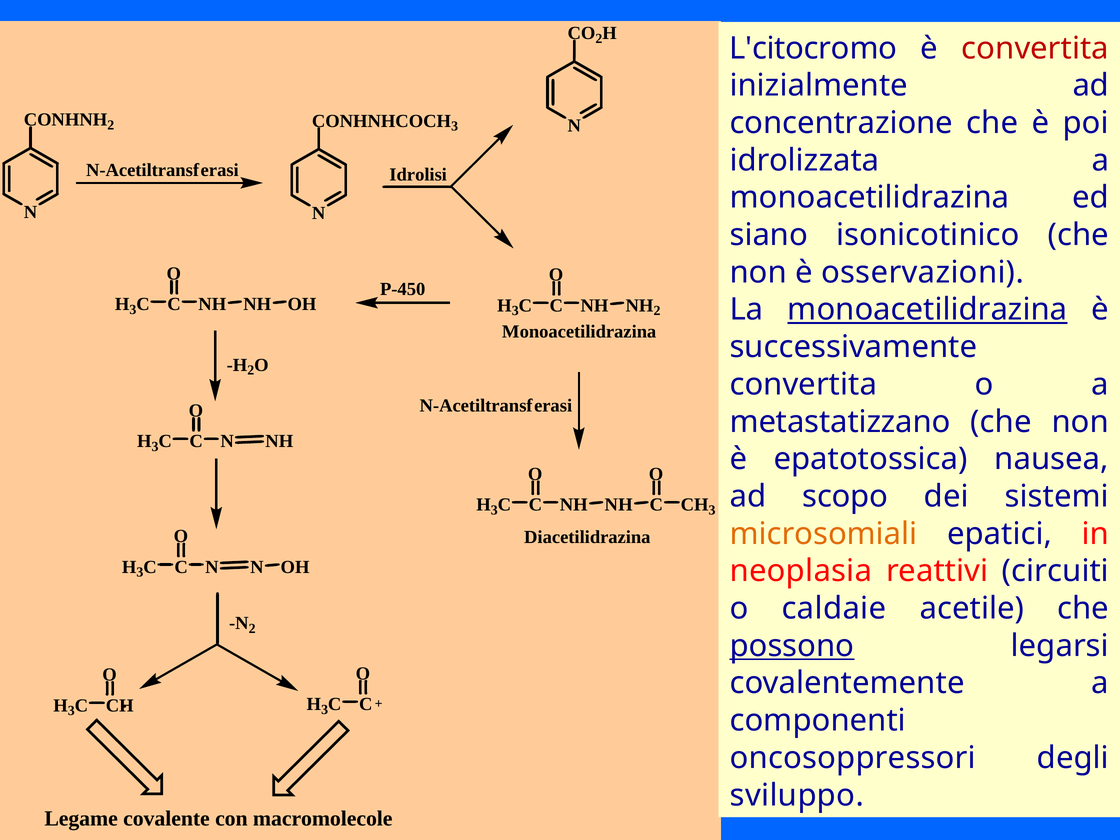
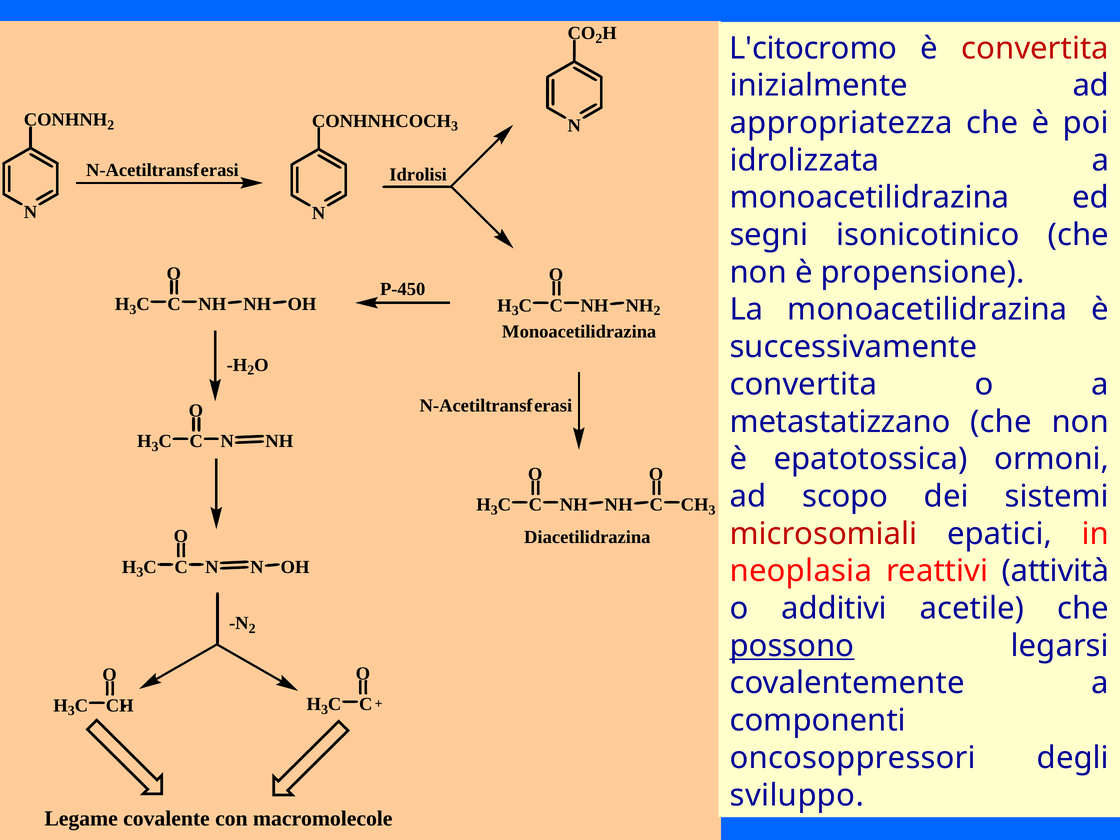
concentrazione: concentrazione -> appropriatezza (841, 123)
siano: siano -> segni (769, 235)
osservazioni: osservazioni -> propensione (923, 272)
monoacetilidrazina underline: present -> none (927, 310)
nausea: nausea -> ormoni (1052, 459)
microsomiali colour: orange -> red (824, 534)
circuiti: circuiti -> attività (1056, 571)
caldaie: caldaie -> additivi (834, 609)
